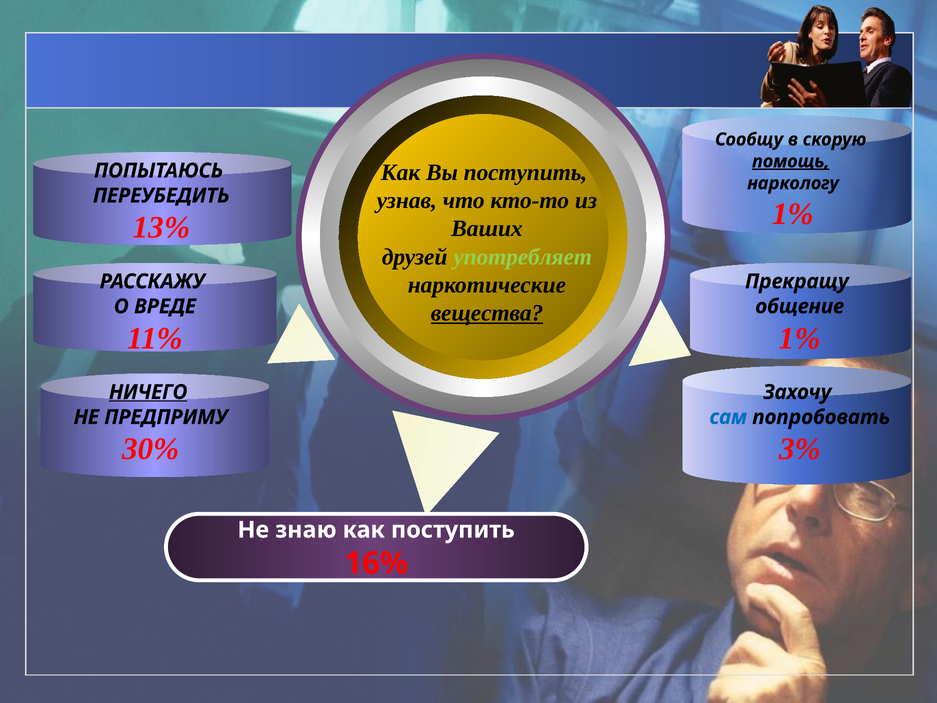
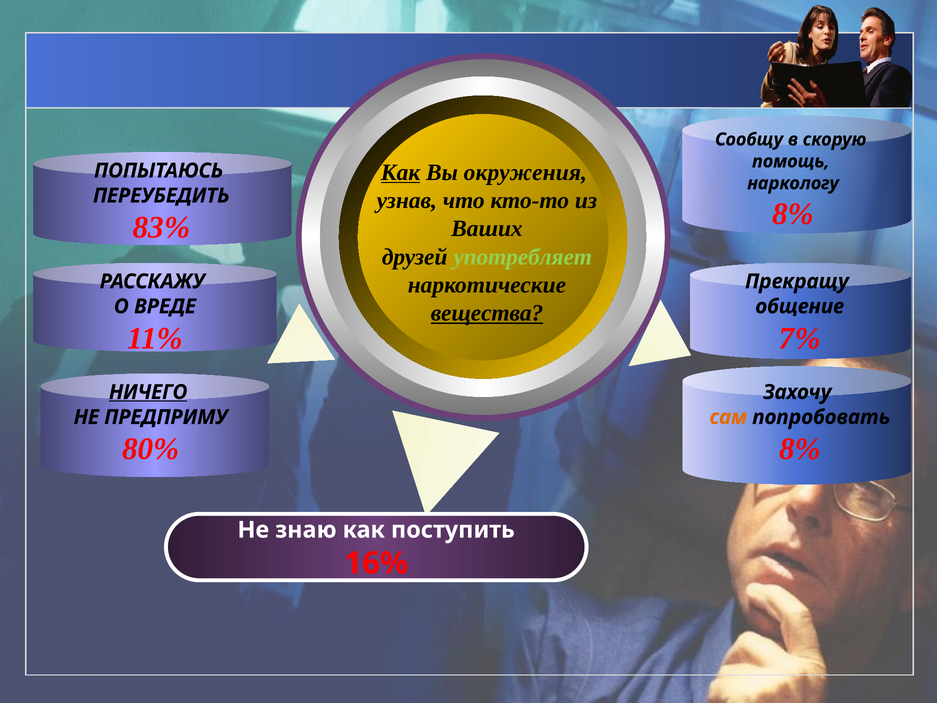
помощь underline: present -> none (791, 161)
Как underline: none -> present (401, 172)
Вы поступить: поступить -> окружения (525, 172)
1%: 1% -> 8% (793, 214)
13%: 13% -> 83% (161, 228)
1%: 1% -> 7% (800, 338)
сам colour: blue -> orange (728, 417)
30%: 30% -> 80% (151, 449)
3%: 3% -> 8% (800, 449)
